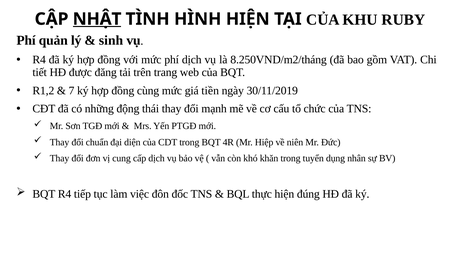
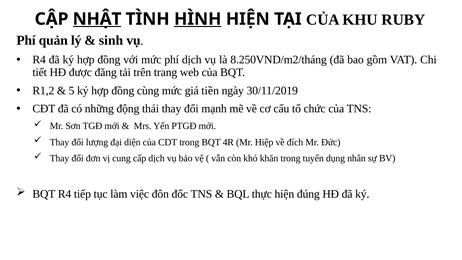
HÌNH underline: none -> present (198, 19)
7: 7 -> 5 (72, 90)
chuẩn: chuẩn -> lượng (97, 142)
niên: niên -> đích (295, 142)
